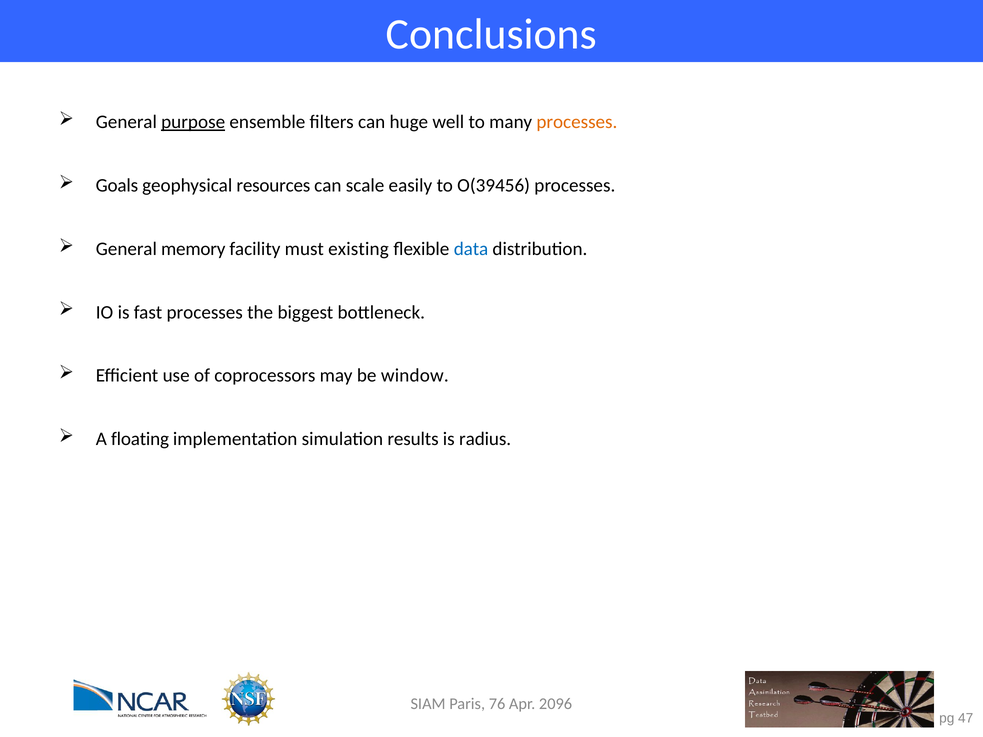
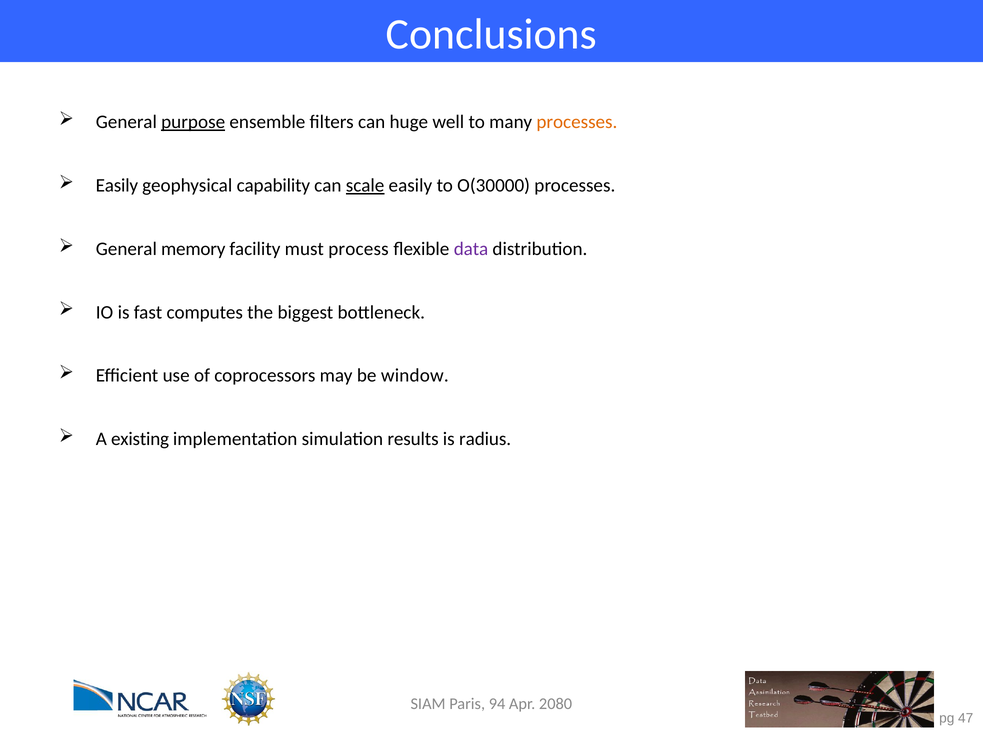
Goals: Goals -> Easily (117, 186)
resources: resources -> capability (273, 186)
scale underline: none -> present (365, 186)
O(39456: O(39456 -> O(30000 (494, 186)
existing: existing -> process (358, 249)
data colour: blue -> purple (471, 249)
fast processes: processes -> computes (205, 312)
floating: floating -> existing (140, 439)
76: 76 -> 94 (497, 704)
2096: 2096 -> 2080 (556, 704)
